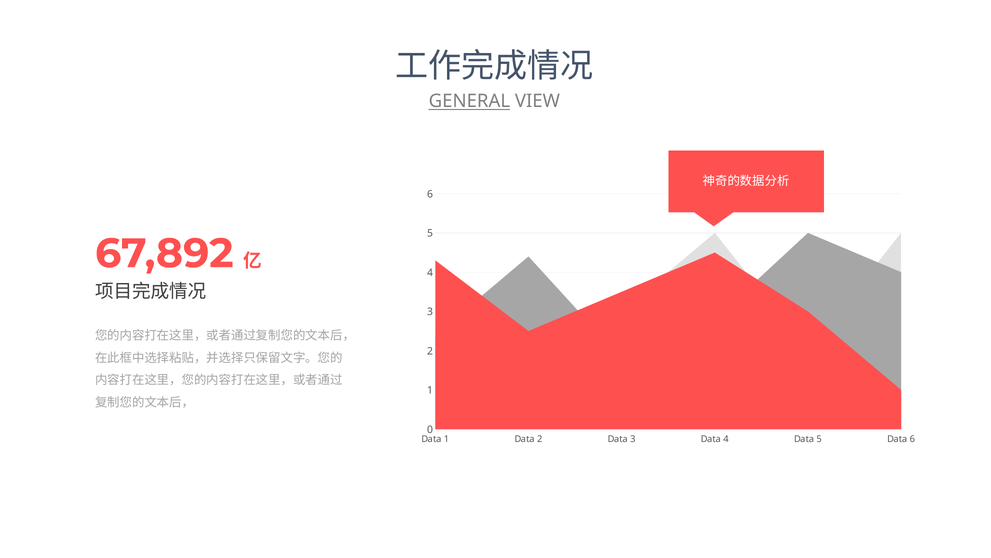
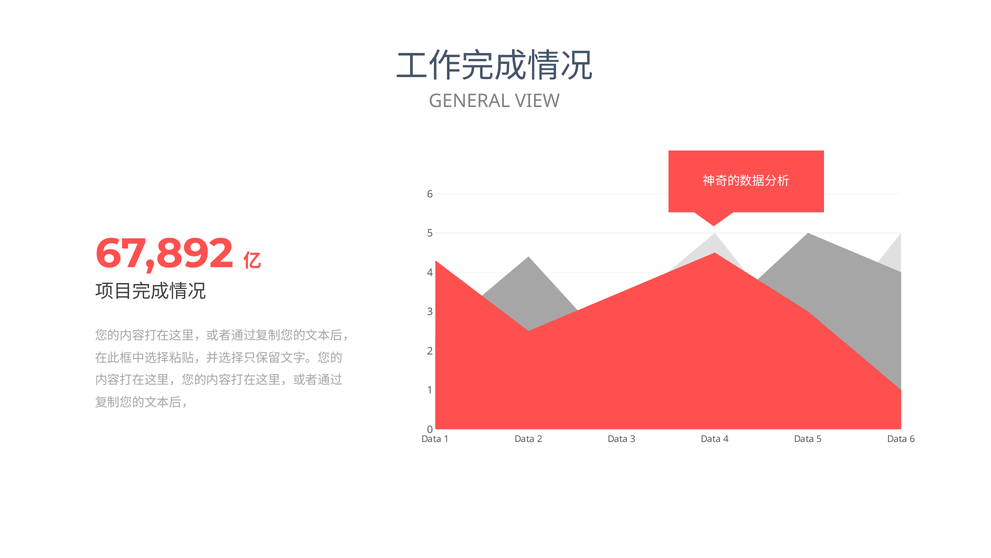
GENERAL underline: present -> none (469, 101)
